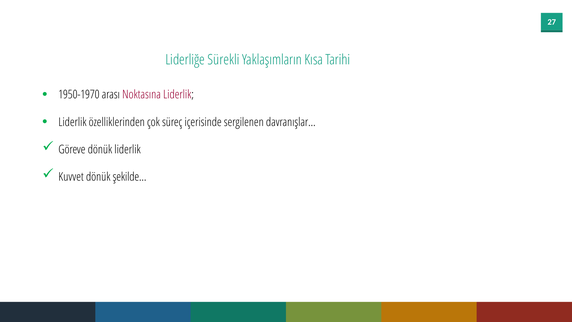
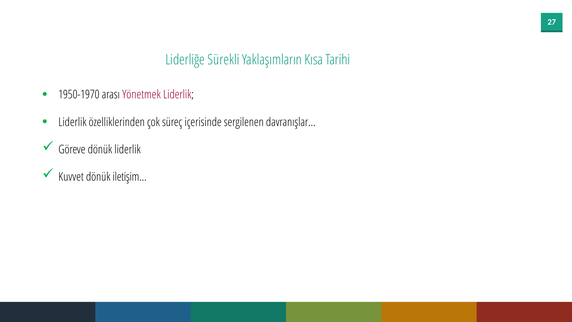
Noktasına: Noktasına -> Yönetmek (142, 95)
şekilde…: şekilde… -> iletişim… (130, 177)
